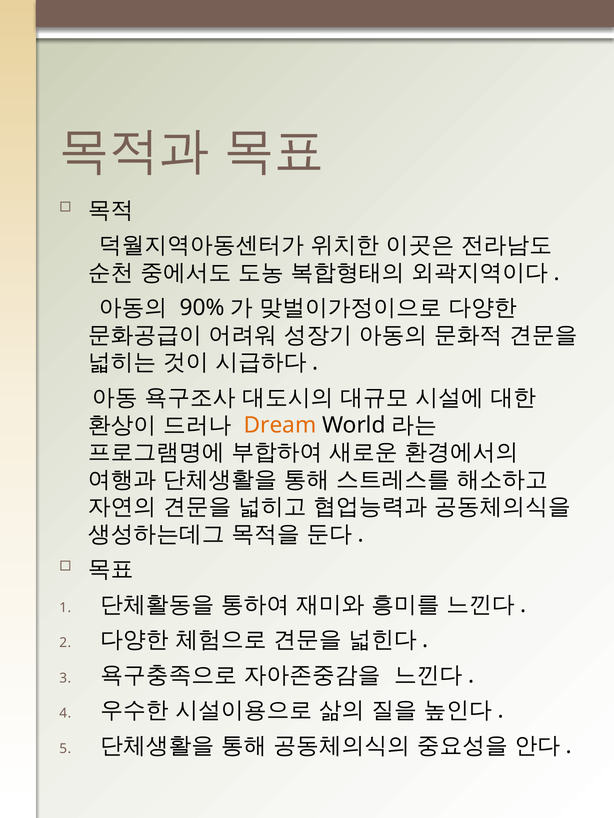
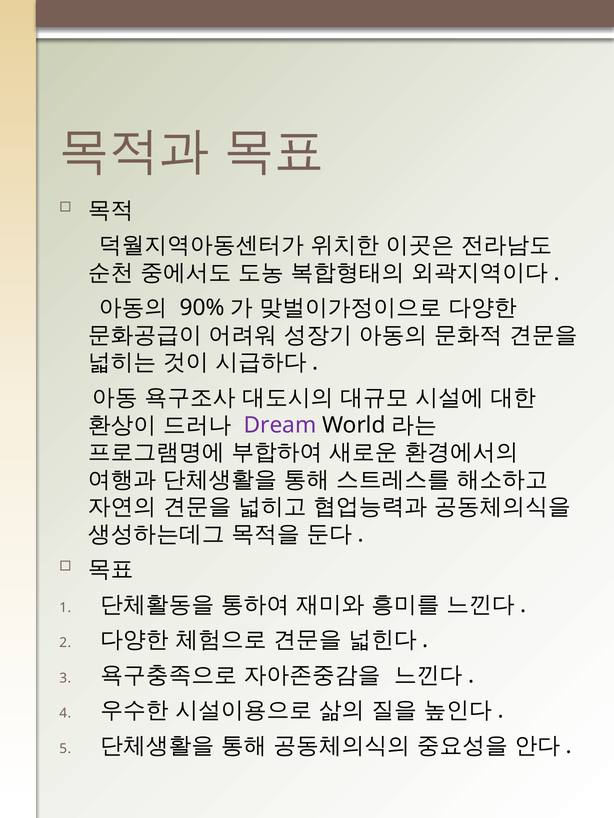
Dream colour: orange -> purple (280, 425)
